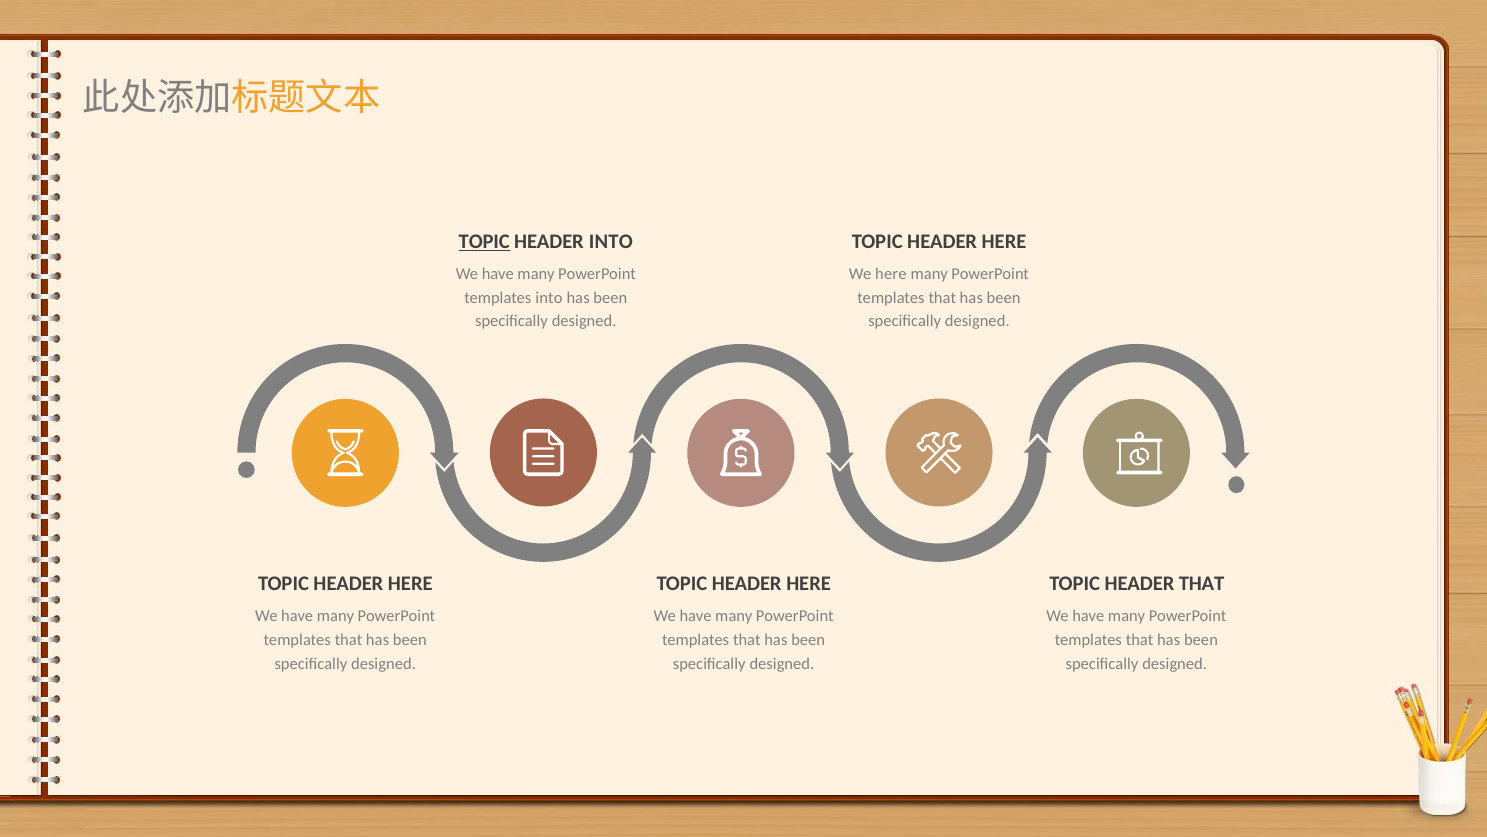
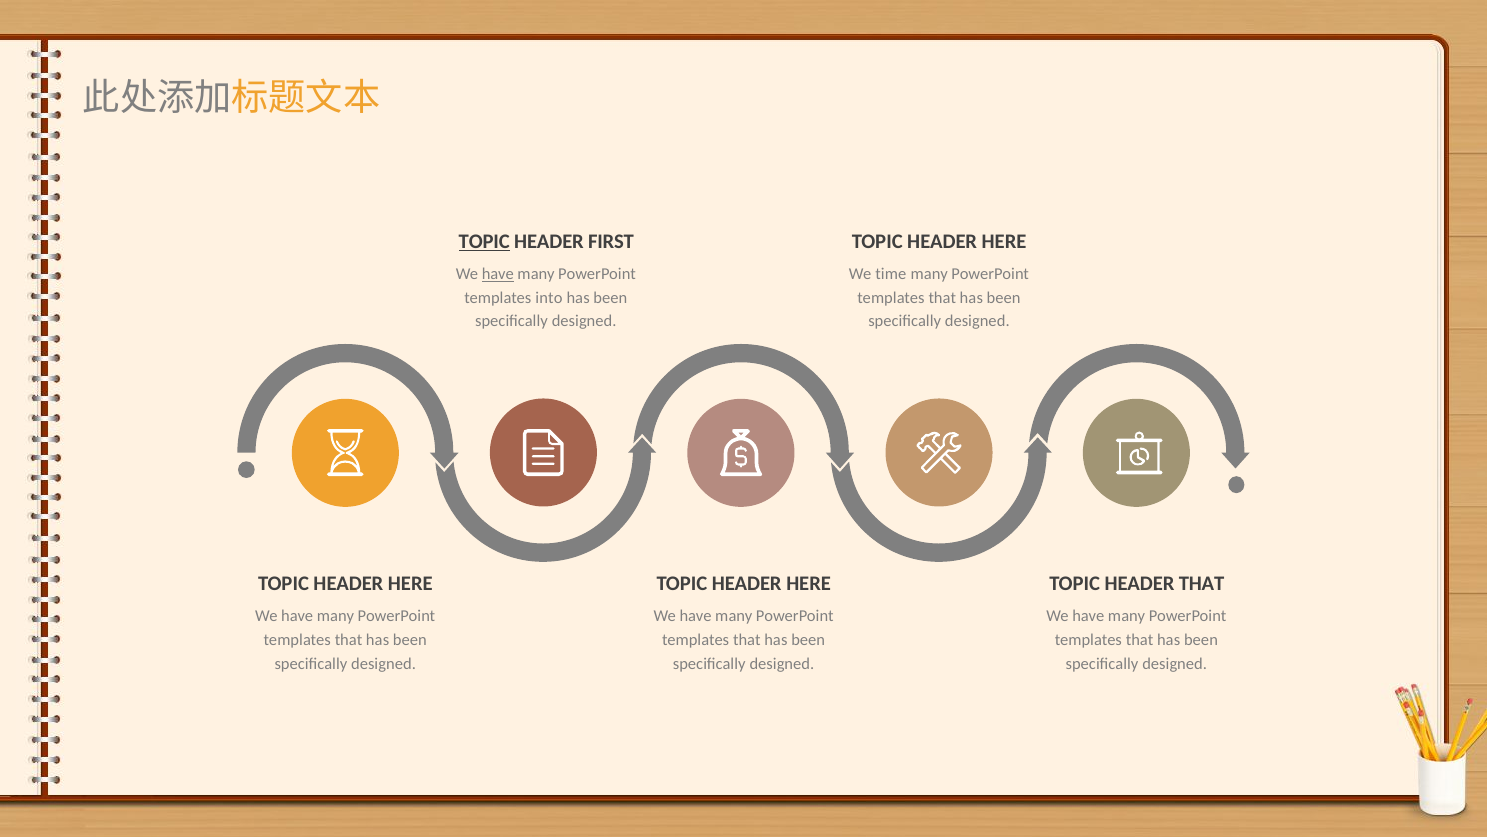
HEADER INTO: INTO -> FIRST (611, 242)
have underline: none -> present (498, 274)
We here: here -> time (891, 274)
